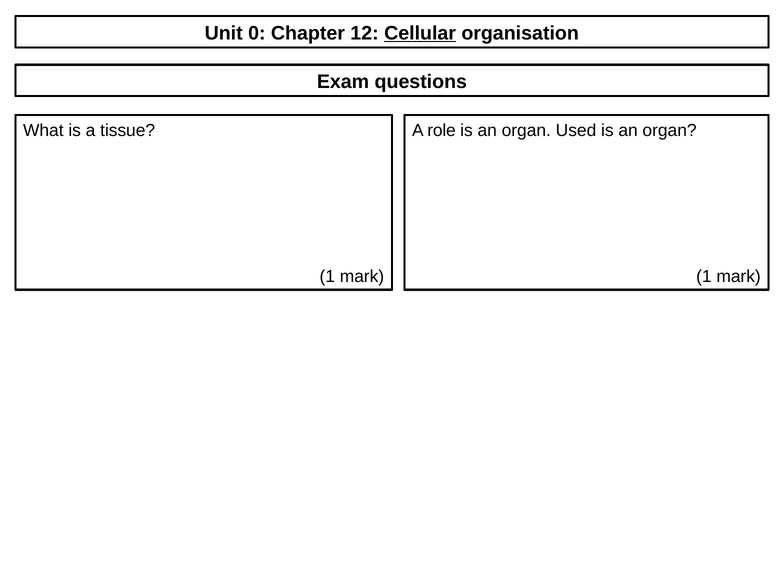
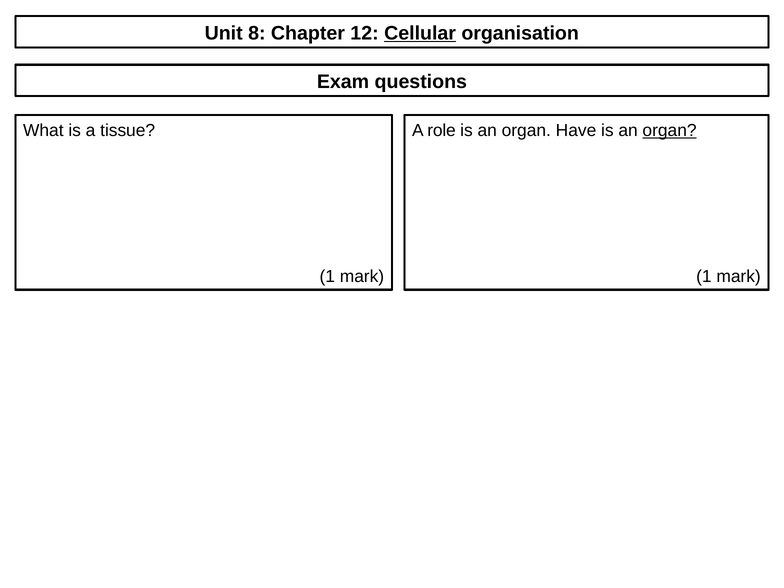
0: 0 -> 8 (257, 33)
Used: Used -> Have (576, 130)
organ underline: none -> present (670, 130)
